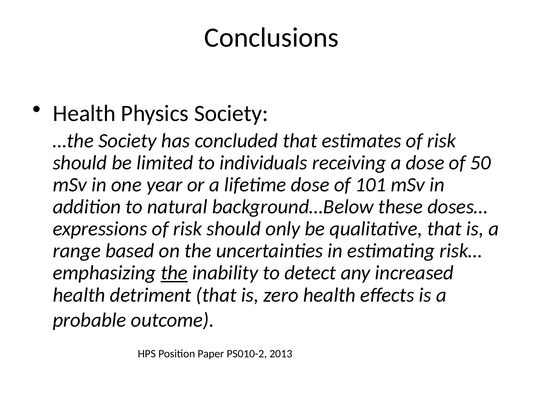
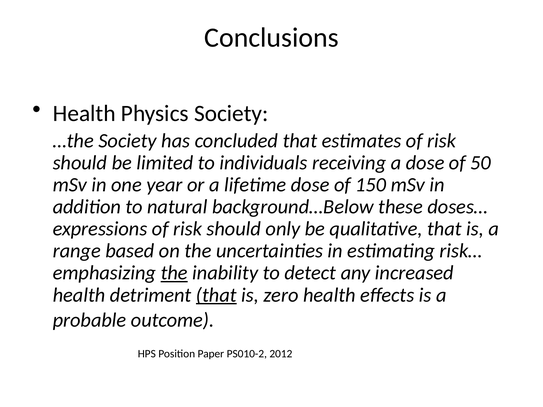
101: 101 -> 150 (371, 185)
that underline: none -> present (216, 295)
2013: 2013 -> 2012 (281, 354)
